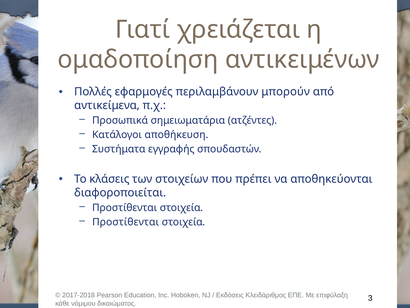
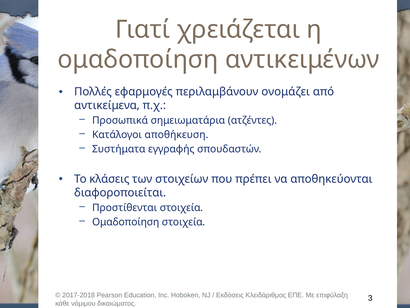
μπορούν: μπορούν -> ονομάζει (286, 92)
Προστίθενται: Προστίθενται -> Ομαδοποίηση (126, 222)
